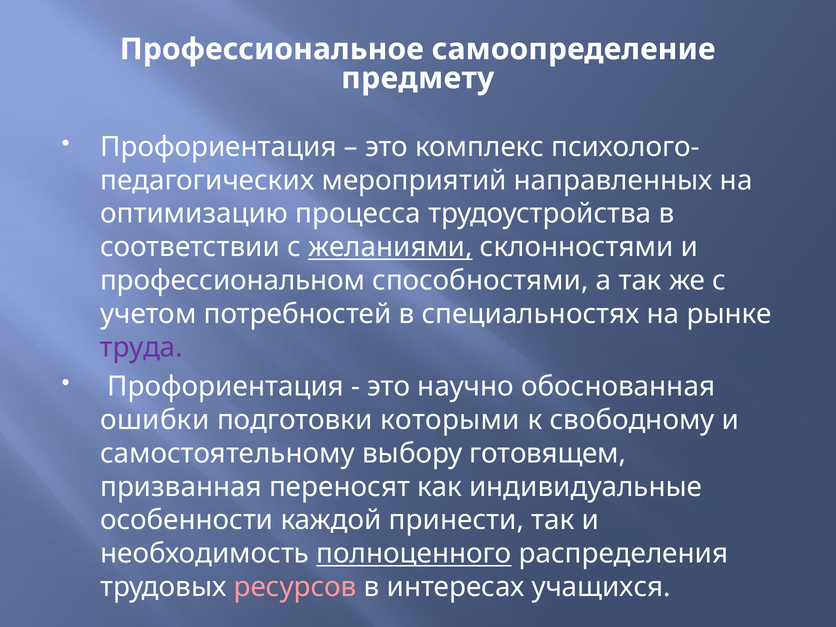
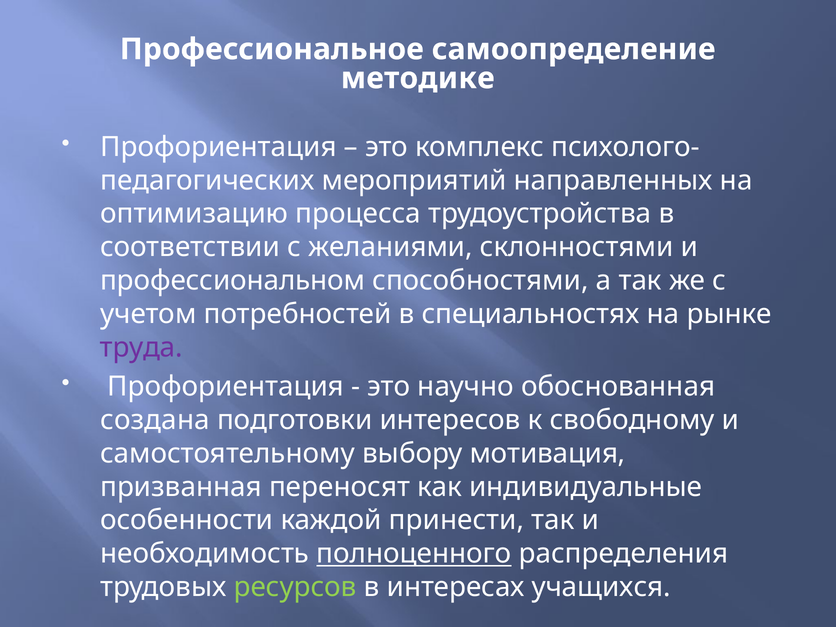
предмету: предмету -> методике (418, 78)
желаниями underline: present -> none (390, 247)
ошибки: ошибки -> создана (155, 420)
которыми: которыми -> интересов (450, 420)
готовящем: готовящем -> мотивация (548, 453)
ресурсов colour: pink -> light green (295, 587)
